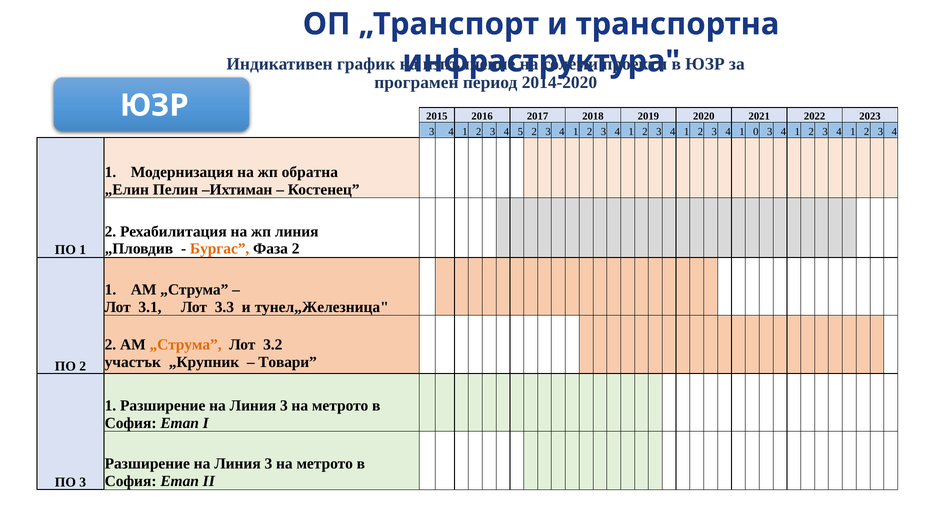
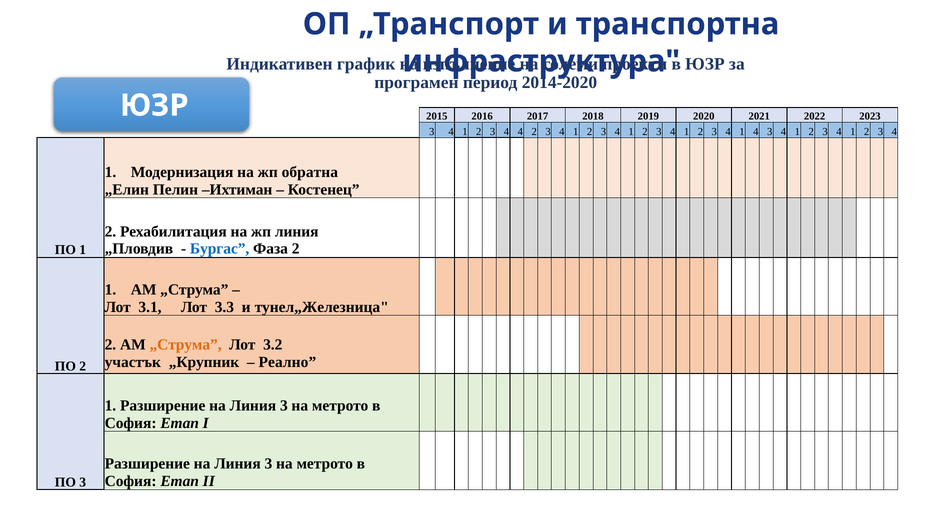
4 5: 5 -> 4 (520, 132)
1 0: 0 -> 4 (756, 132)
Бургас colour: orange -> blue (220, 249)
Товари: Товари -> Реално (287, 362)
